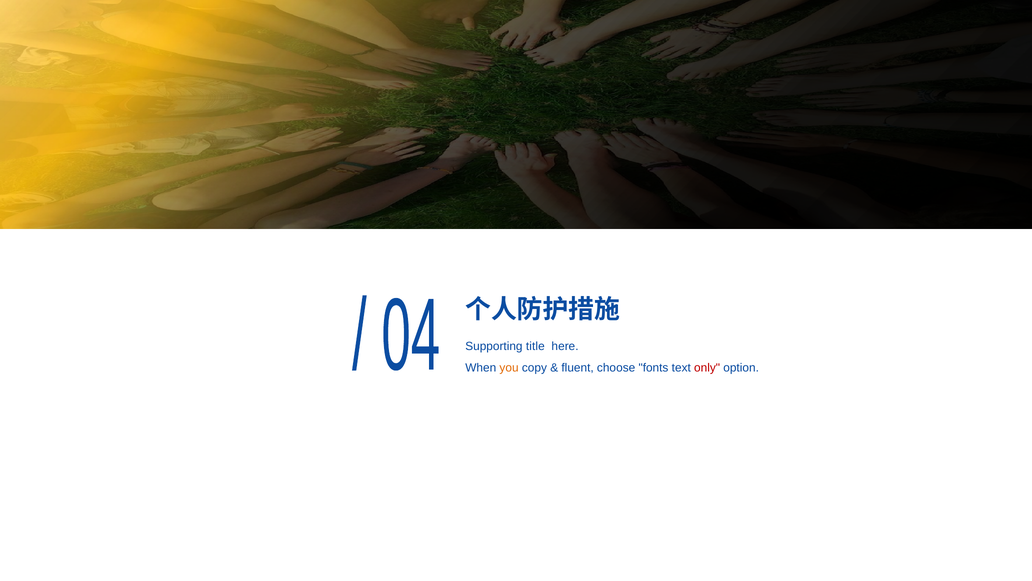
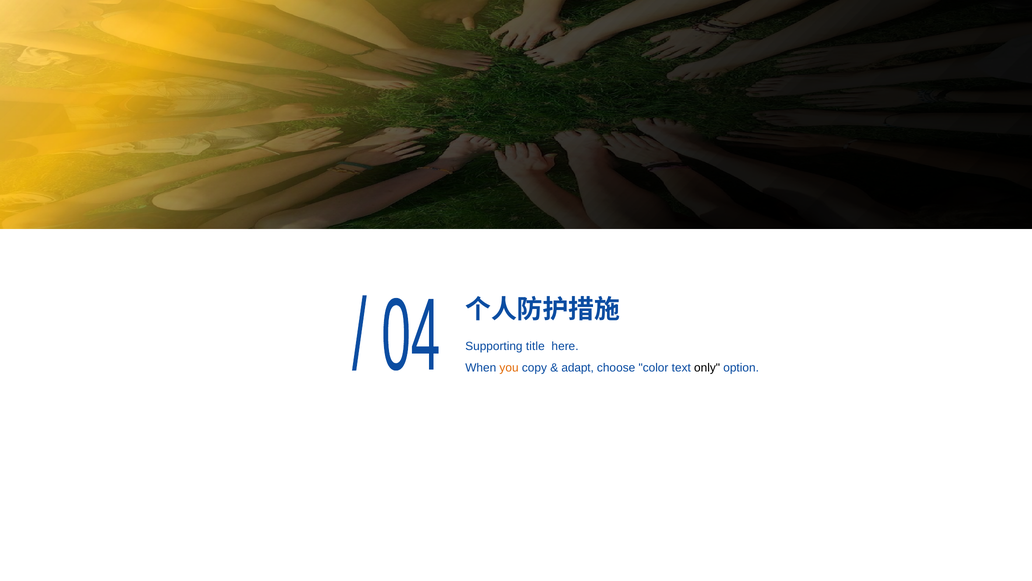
fluent: fluent -> adapt (578, 368)
fonts: fonts -> color (653, 368)
only colour: red -> black (707, 368)
